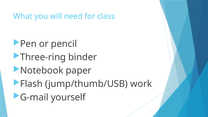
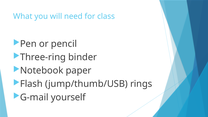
work: work -> rings (141, 84)
